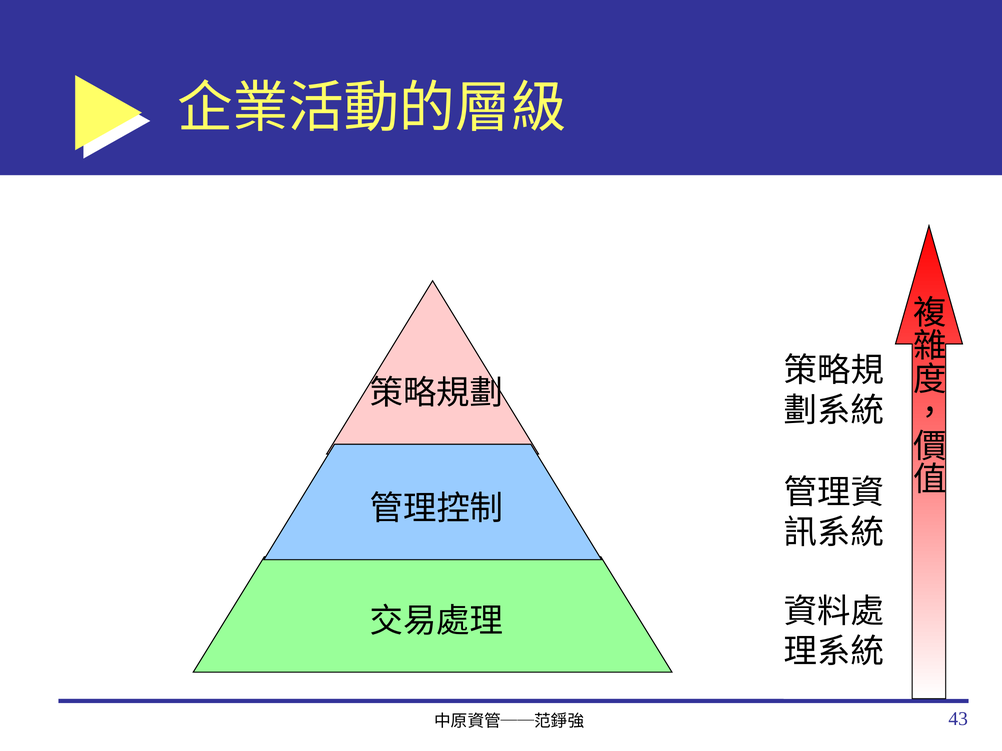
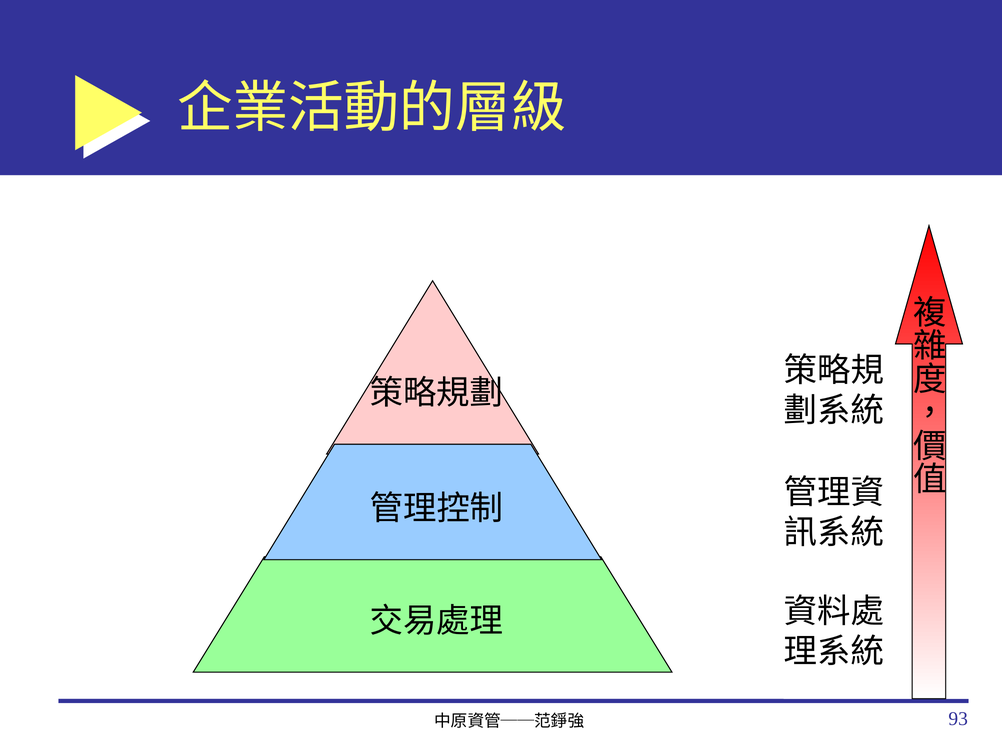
43: 43 -> 93 (958, 719)
